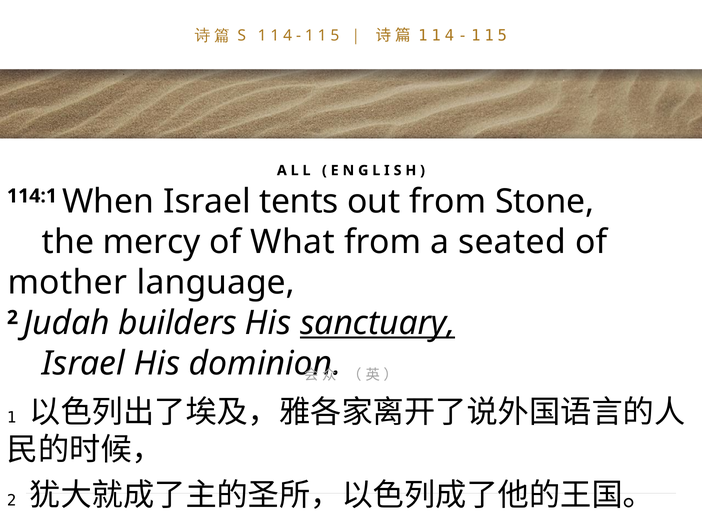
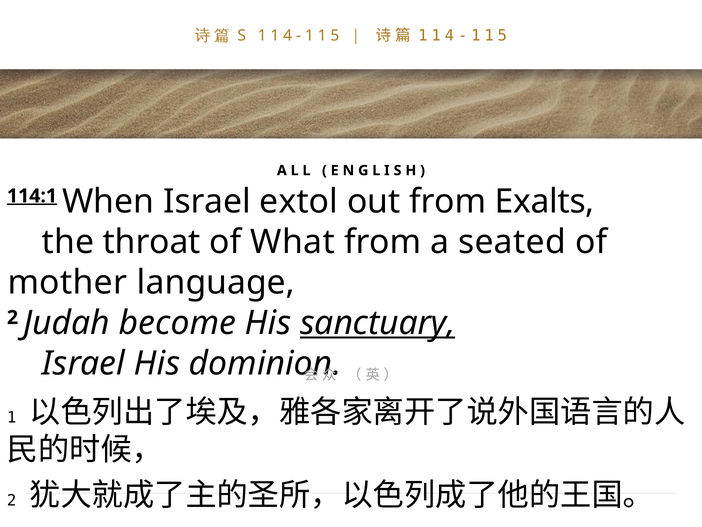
114:1 underline: none -> present (32, 196)
tents: tents -> extol (299, 201)
Stone: Stone -> Exalts (545, 201)
mercy: mercy -> throat (152, 242)
builders: builders -> become (177, 323)
